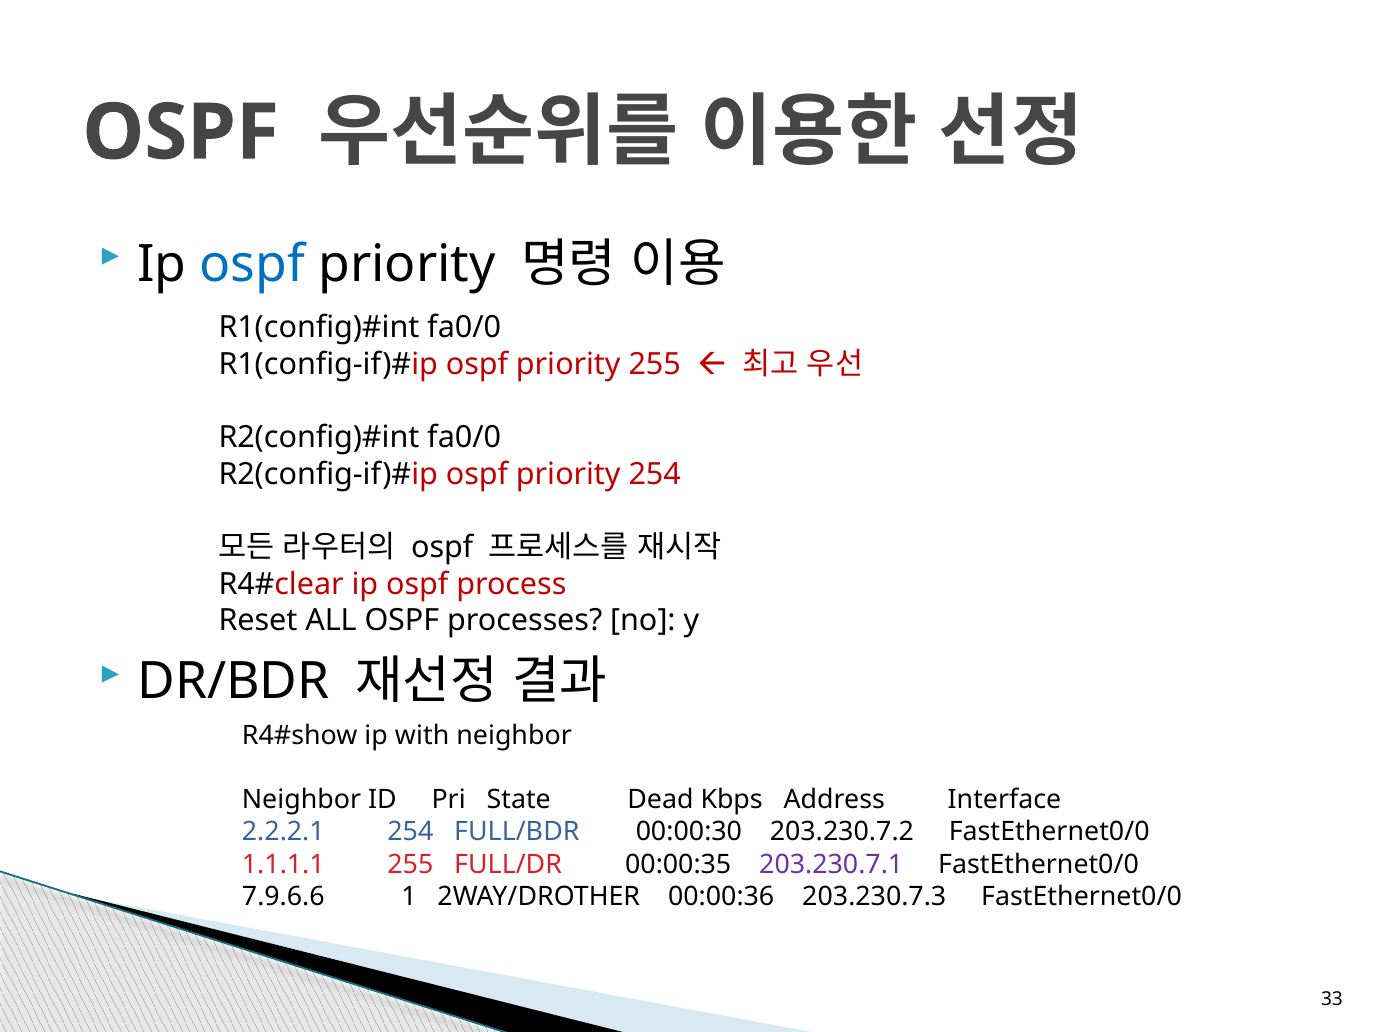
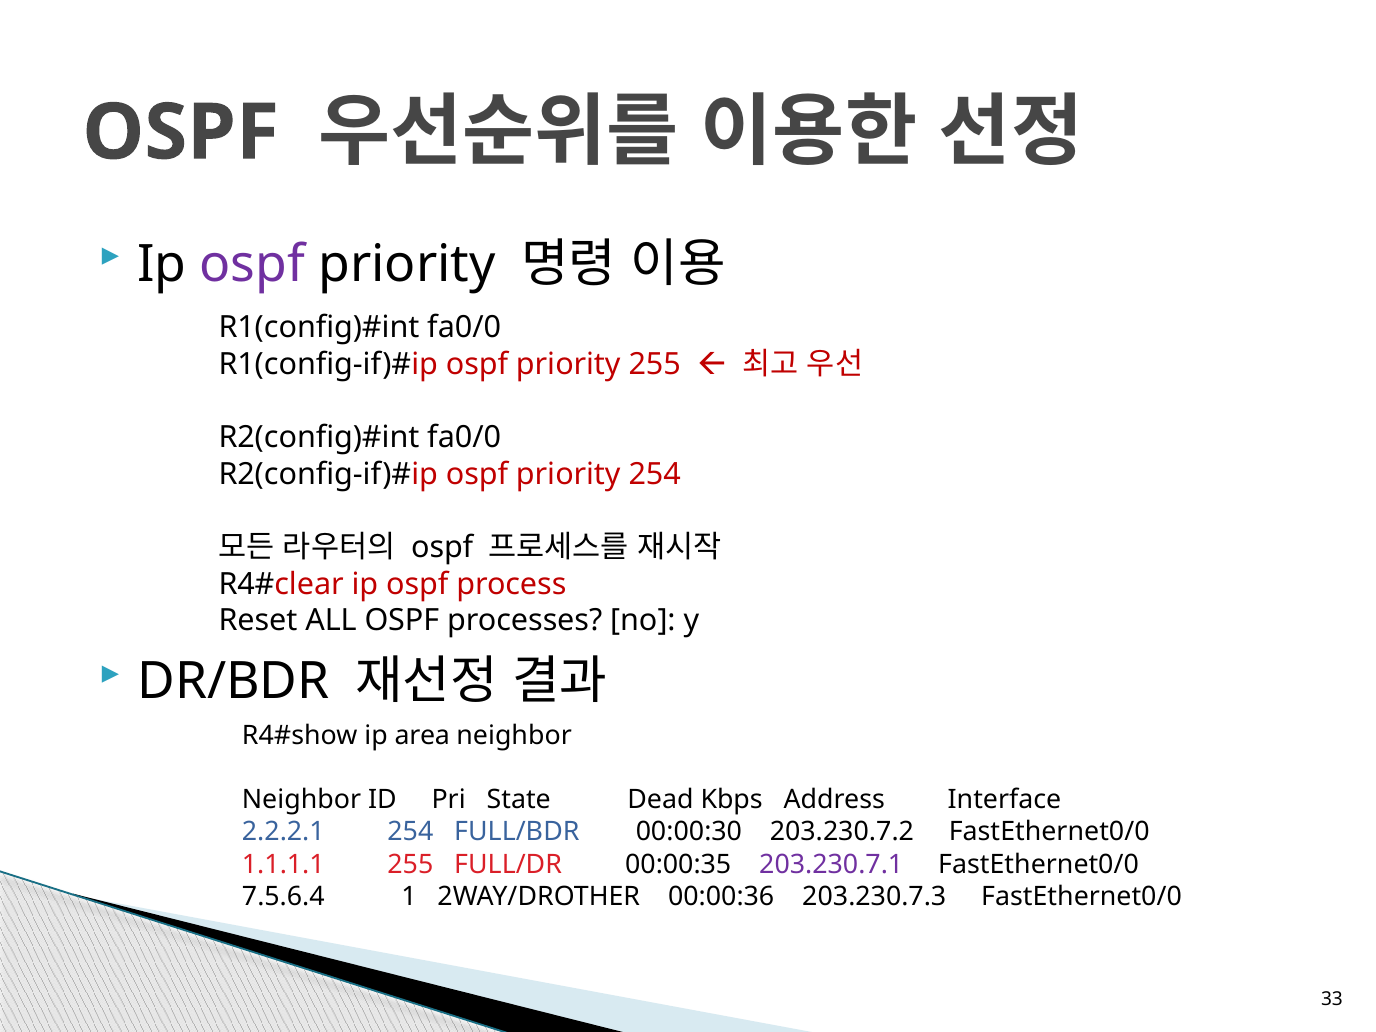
ospf colour: blue -> purple (252, 264)
with: with -> area (422, 736)
7.9.6.6: 7.9.6.6 -> 7.5.6.4 (283, 896)
